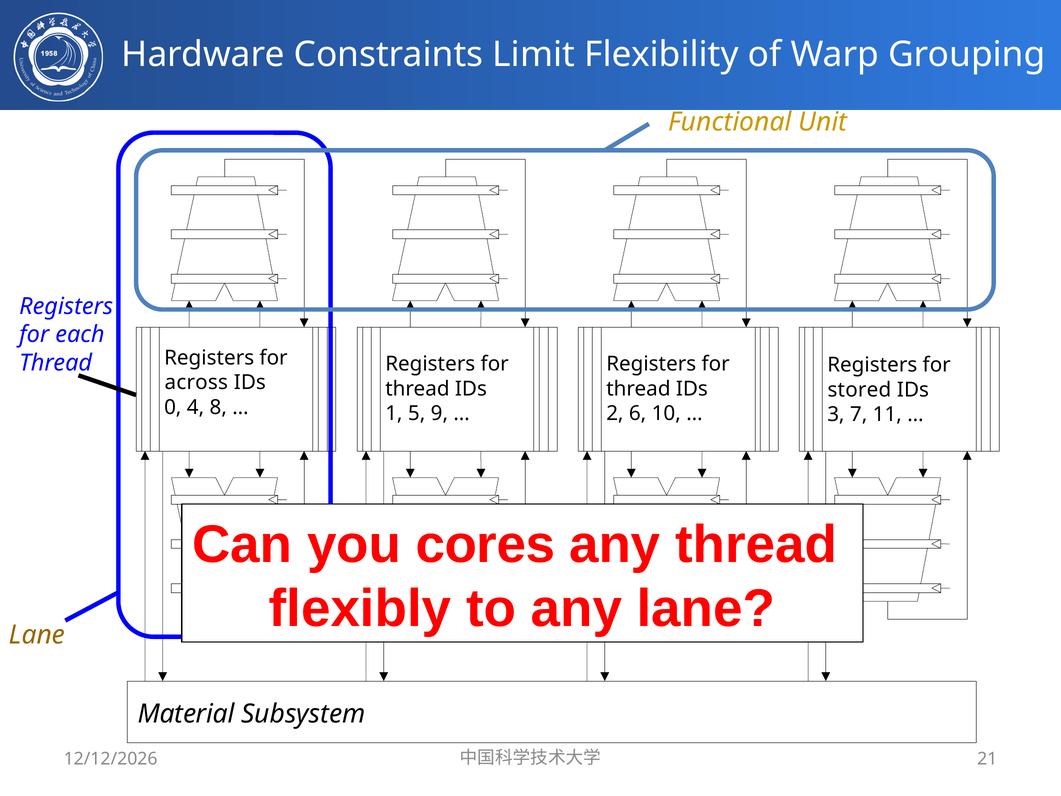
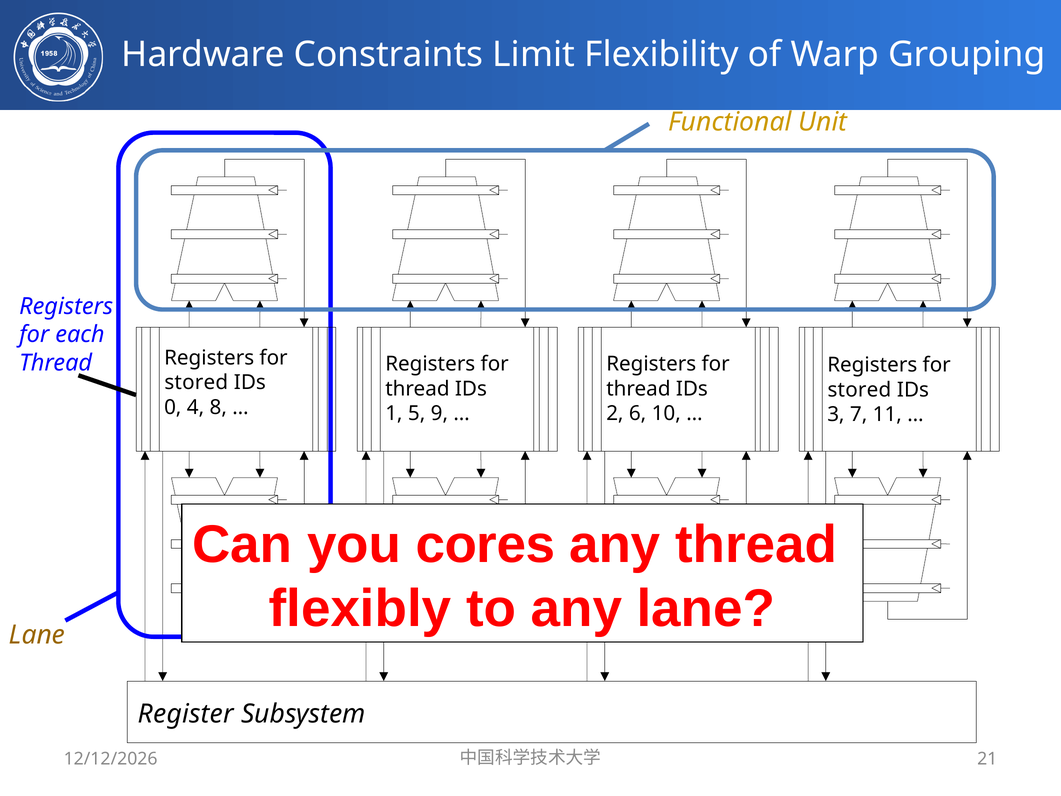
across: across -> stored (196, 383)
Material: Material -> Register (186, 714)
